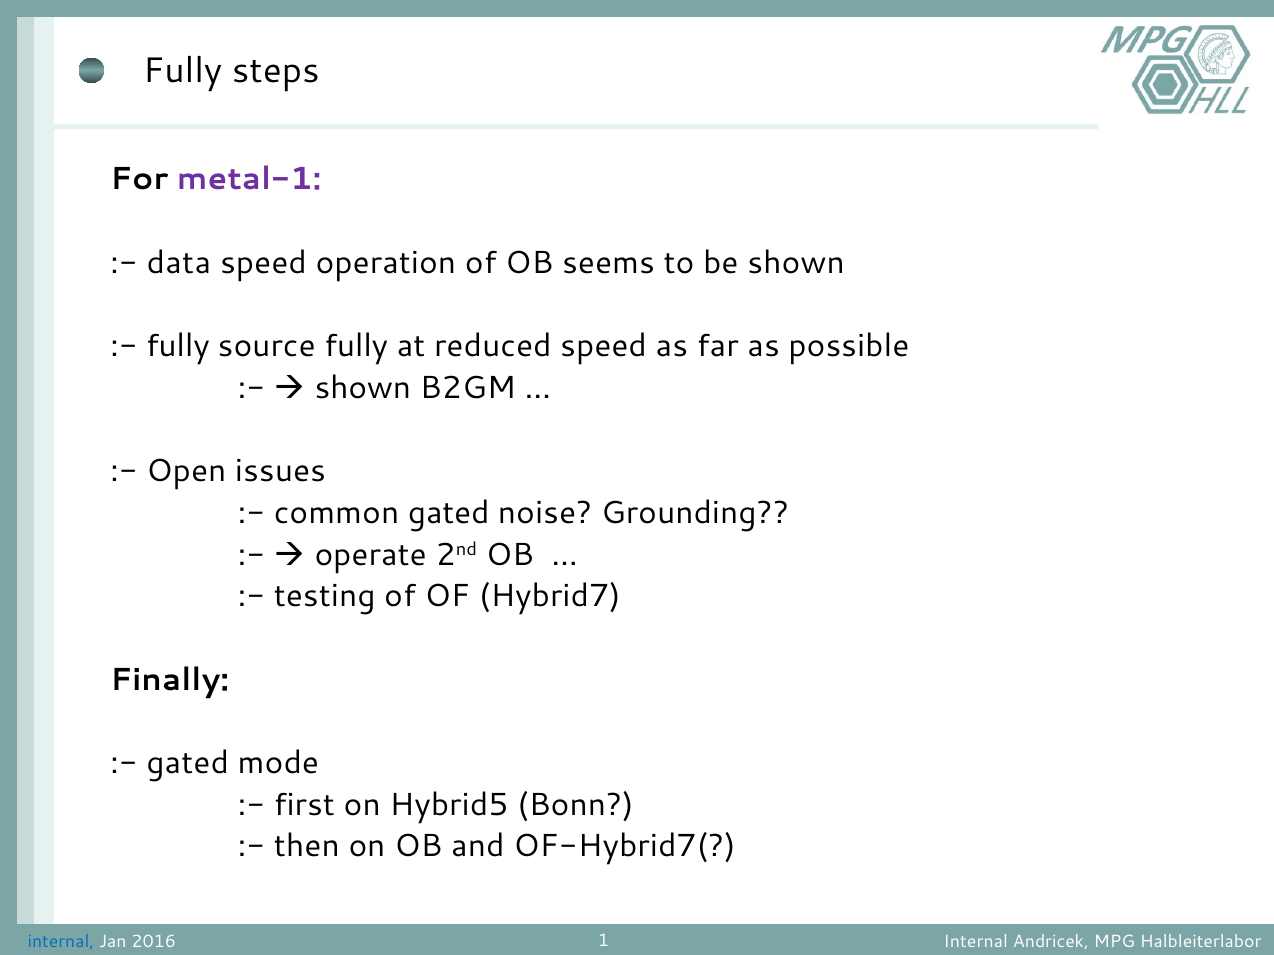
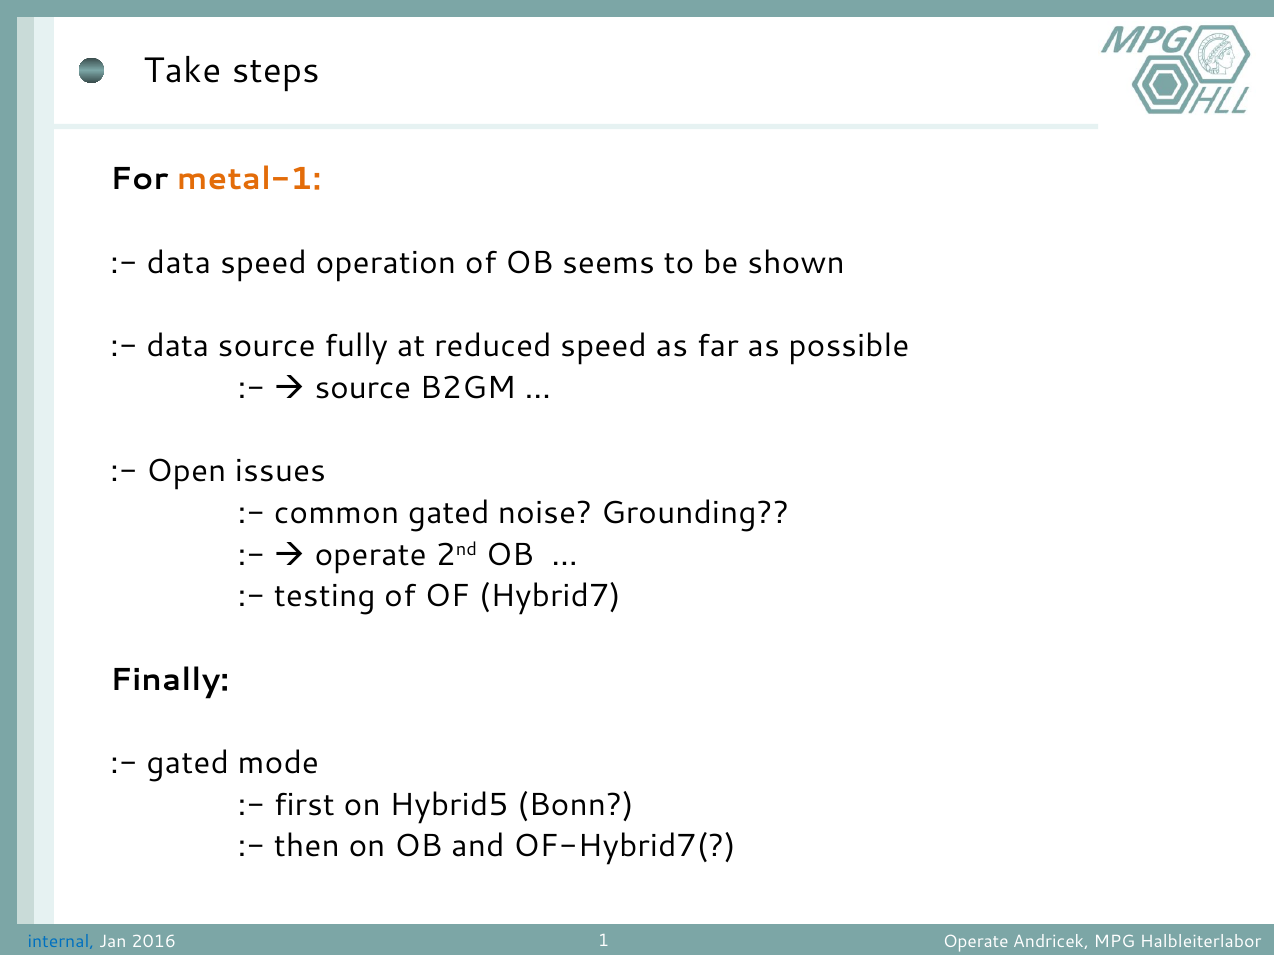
Fully: Fully -> Take (182, 71)
metal-1 colour: purple -> orange (249, 179)
fully: fully -> data (178, 346)
shown: shown -> source (363, 388)
2016 Internal: Internal -> Operate (976, 942)
